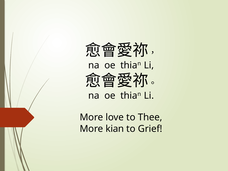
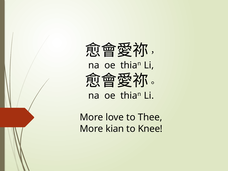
Grief: Grief -> Knee (150, 129)
